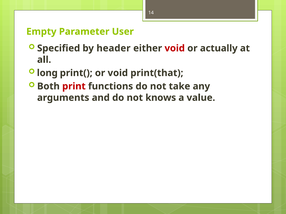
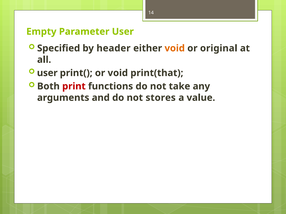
void colour: red -> orange (175, 48)
actually: actually -> original (219, 48)
long: long -> user (47, 73)
knows: knows -> stores (161, 98)
